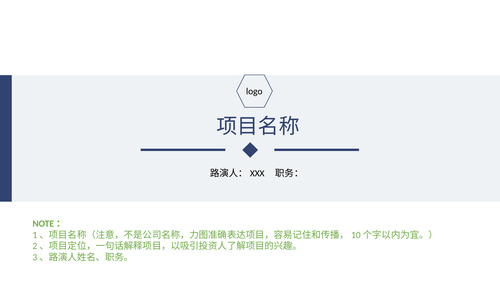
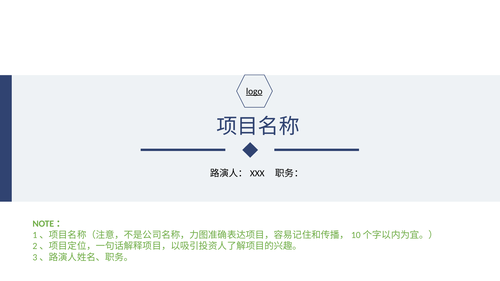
logo underline: none -> present (254, 91)
